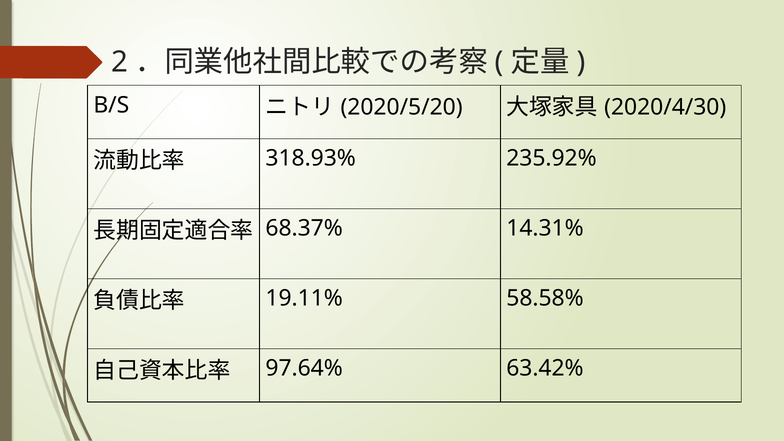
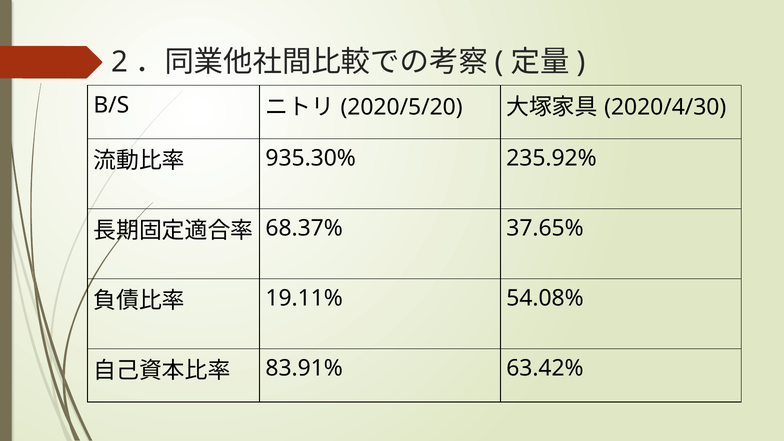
318.93%: 318.93% -> 935.30% (311, 158)
14.31%: 14.31% -> 37.65% (545, 228)
58.58%: 58.58% -> 54.08% (545, 298)
97.64%: 97.64% -> 83.91% (304, 368)
